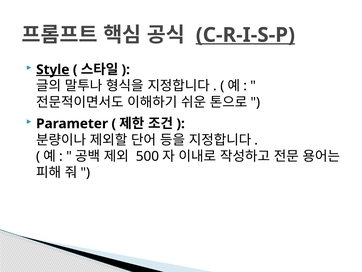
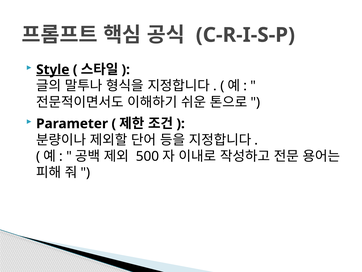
C-R-I-S-P underline: present -> none (245, 35)
